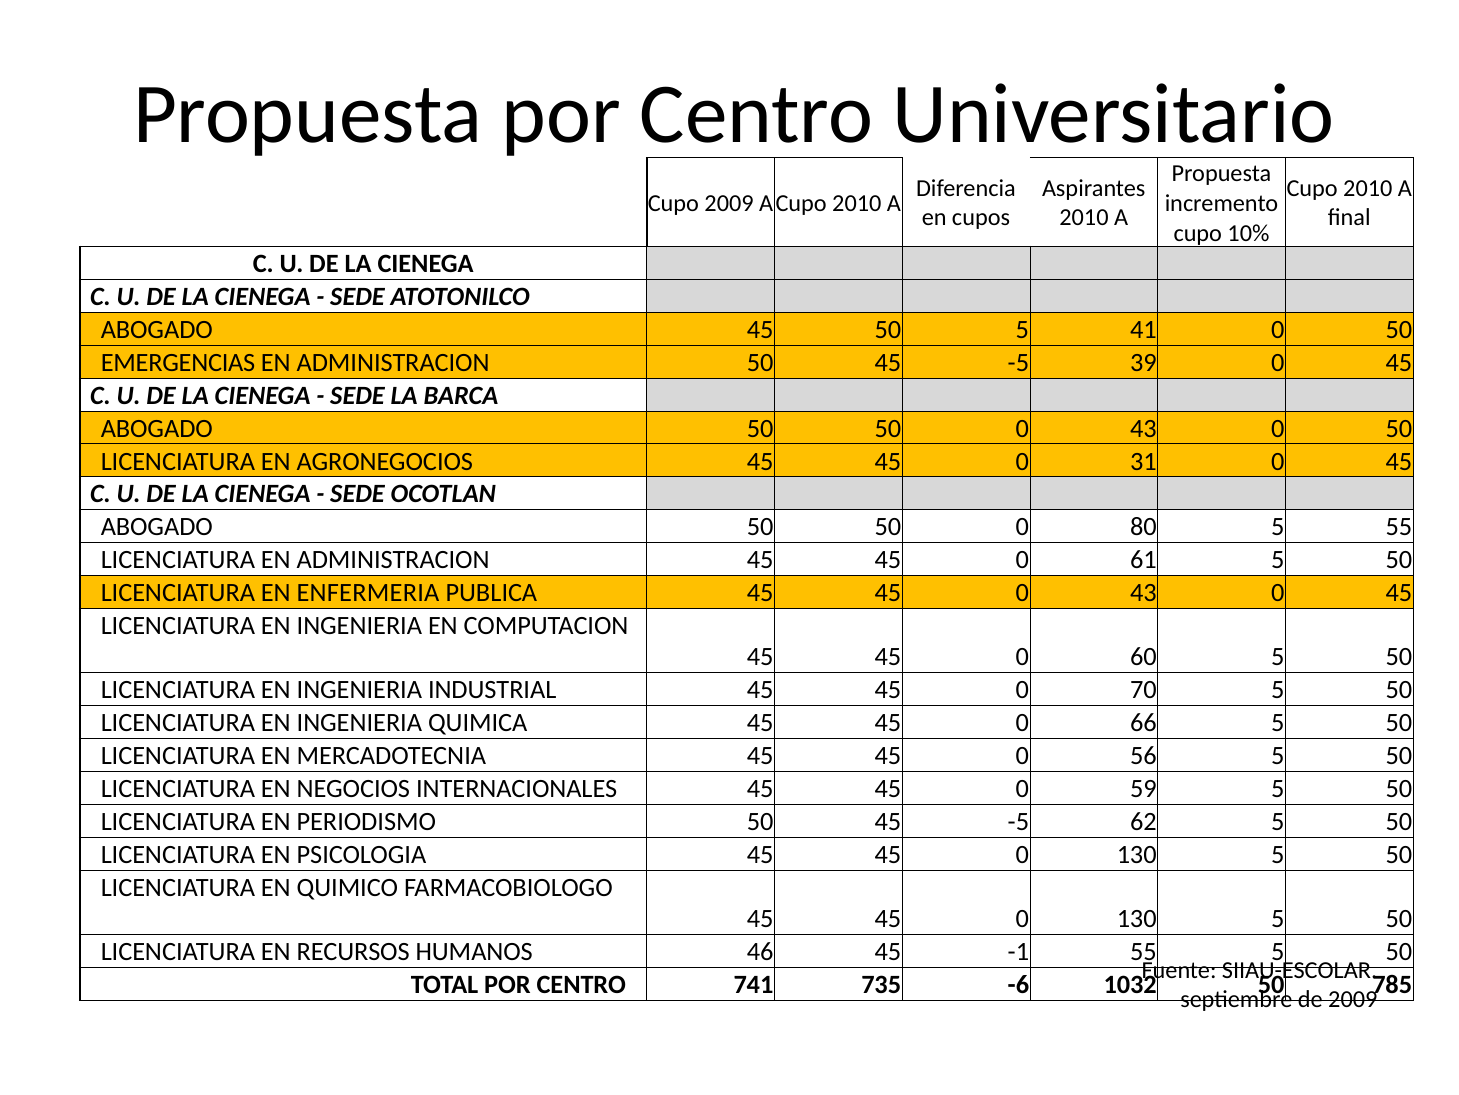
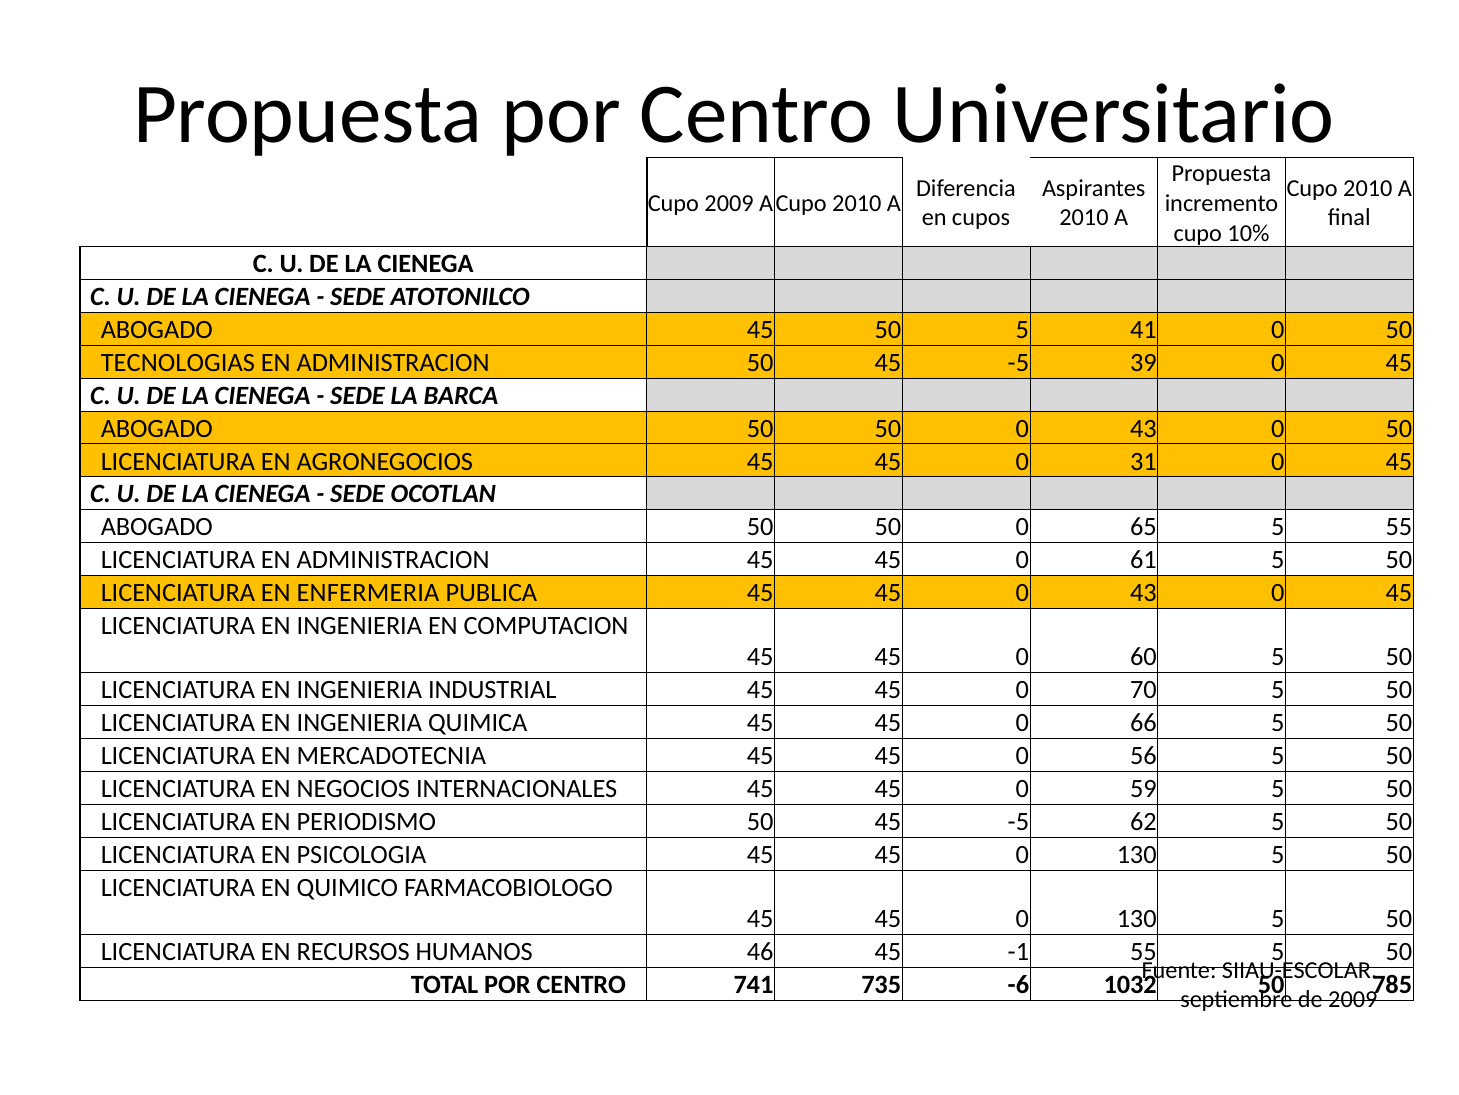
EMERGENCIAS: EMERGENCIAS -> TECNOLOGIAS (178, 362)
80: 80 -> 65 (1143, 527)
